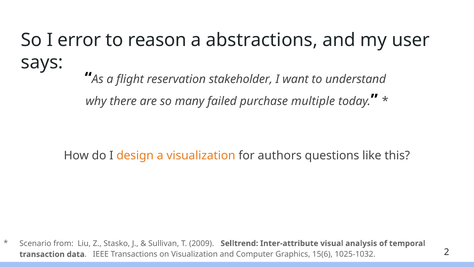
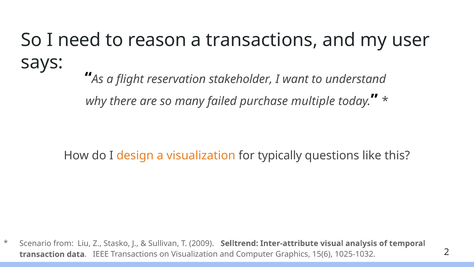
error: error -> need (79, 40)
a abstractions: abstractions -> transactions (262, 40)
authors: authors -> typically (280, 156)
